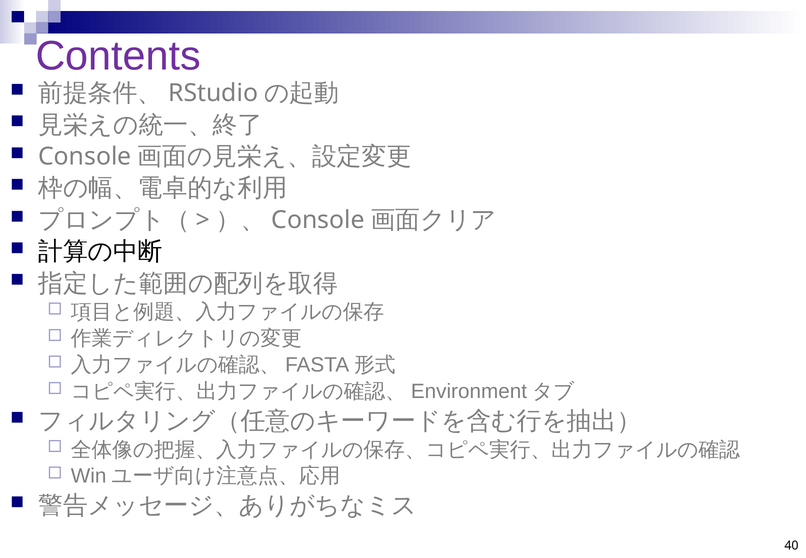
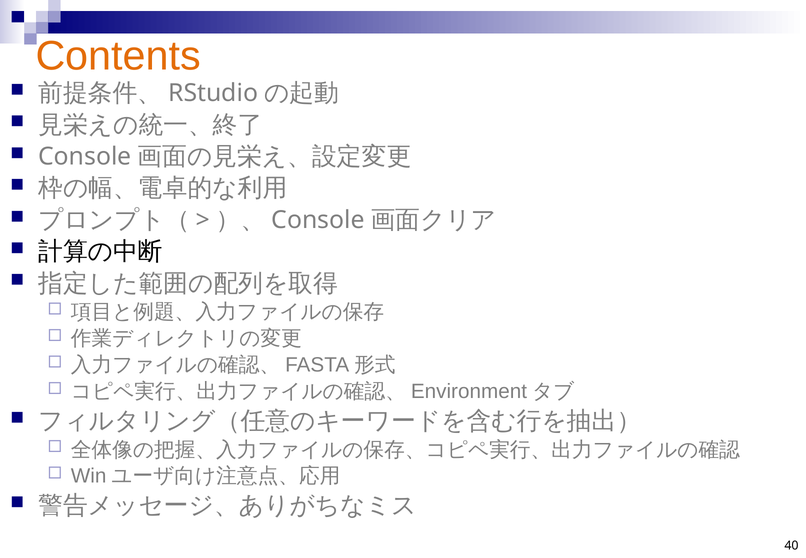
Contents colour: purple -> orange (118, 56)
